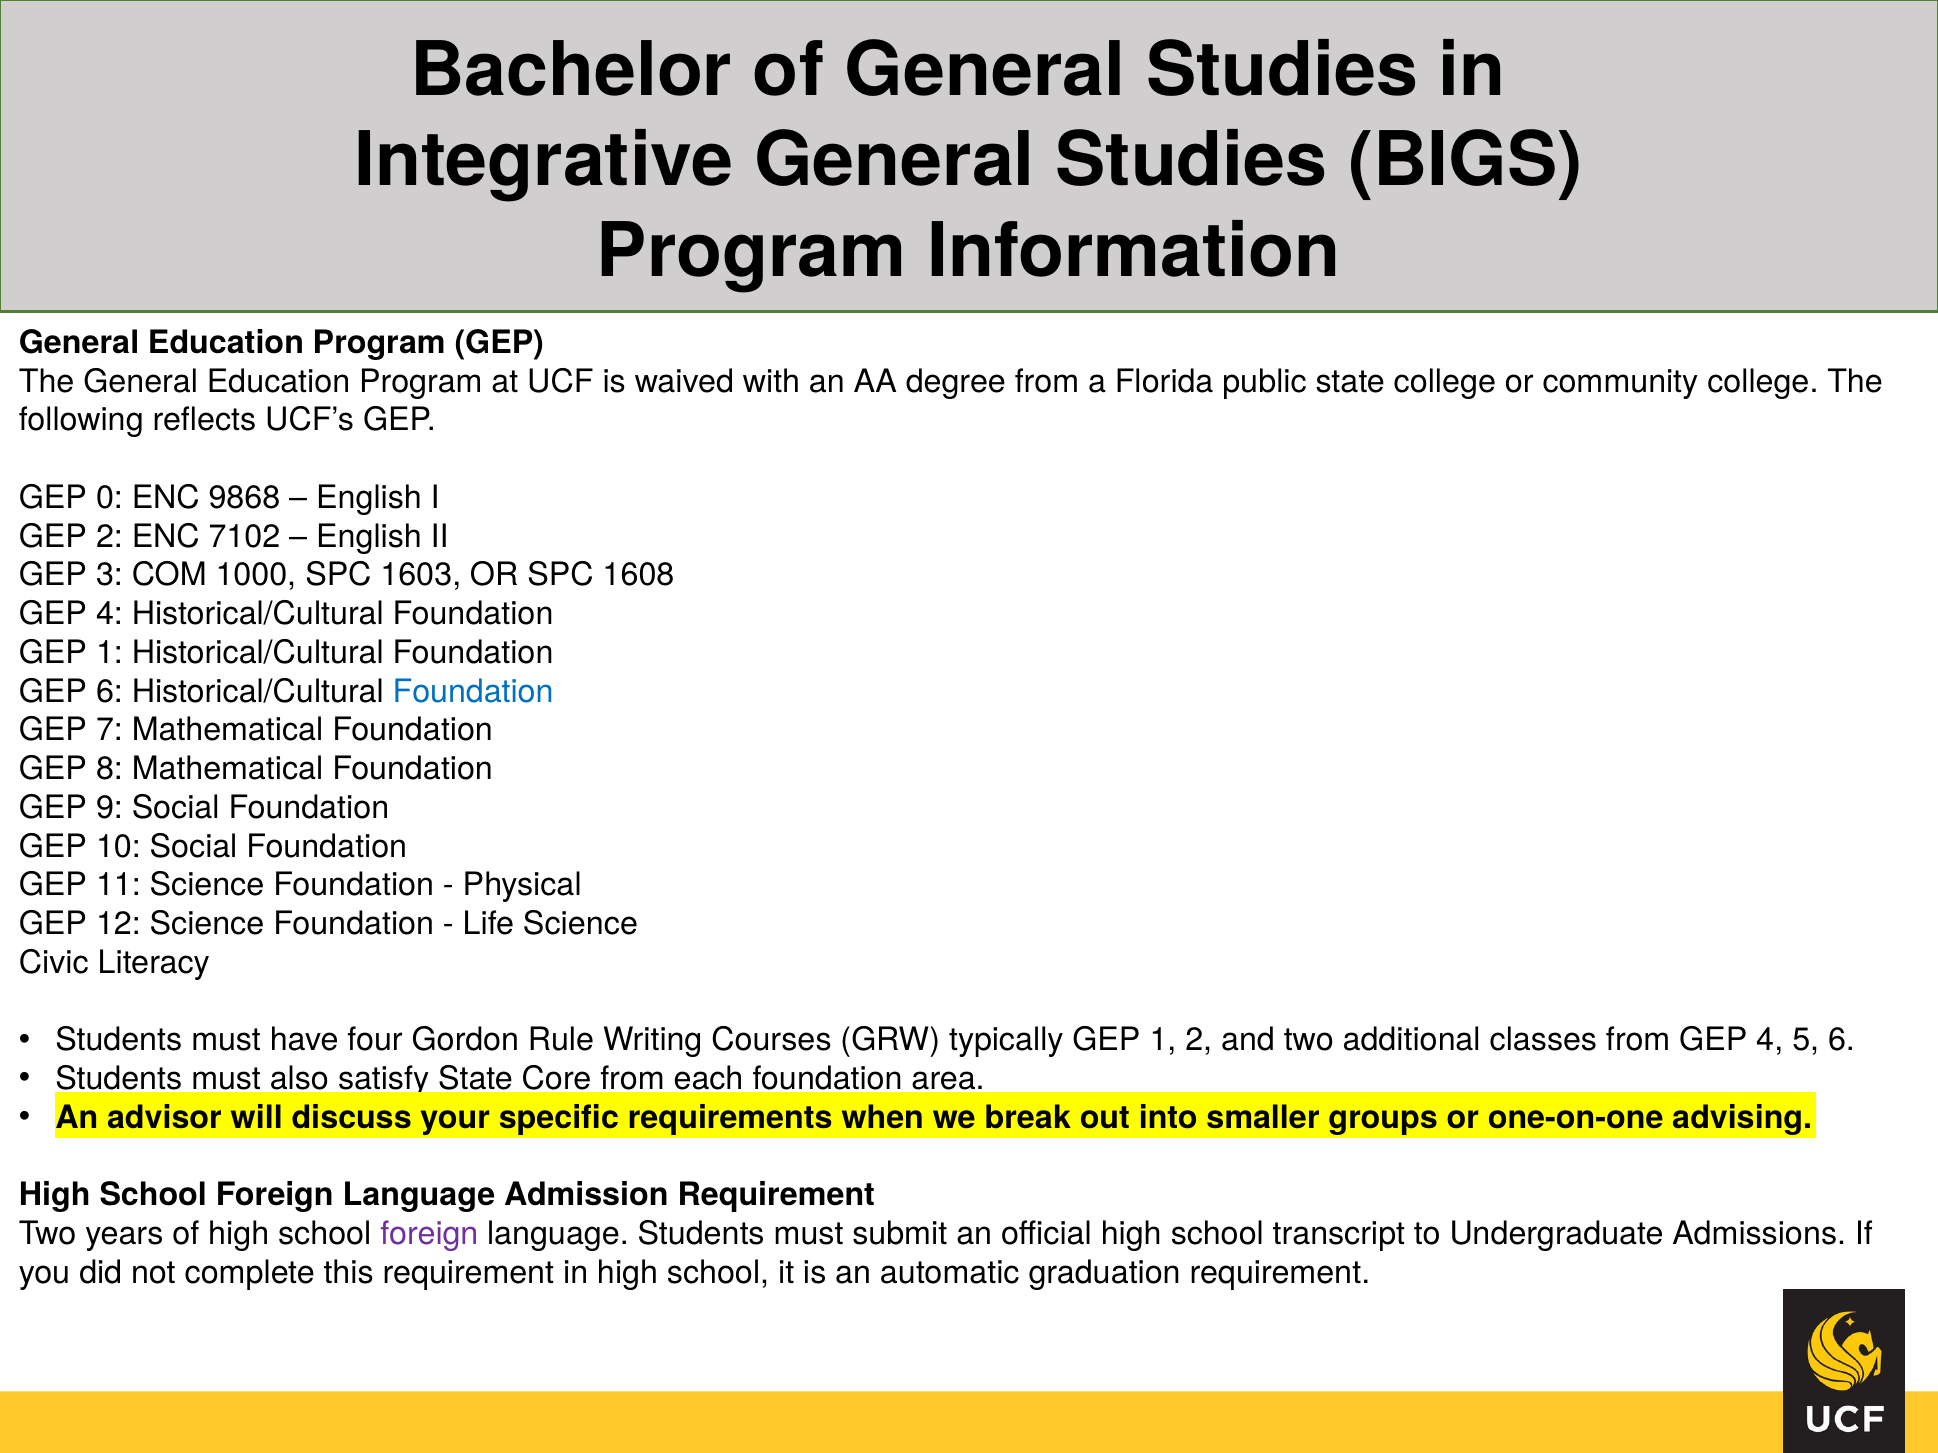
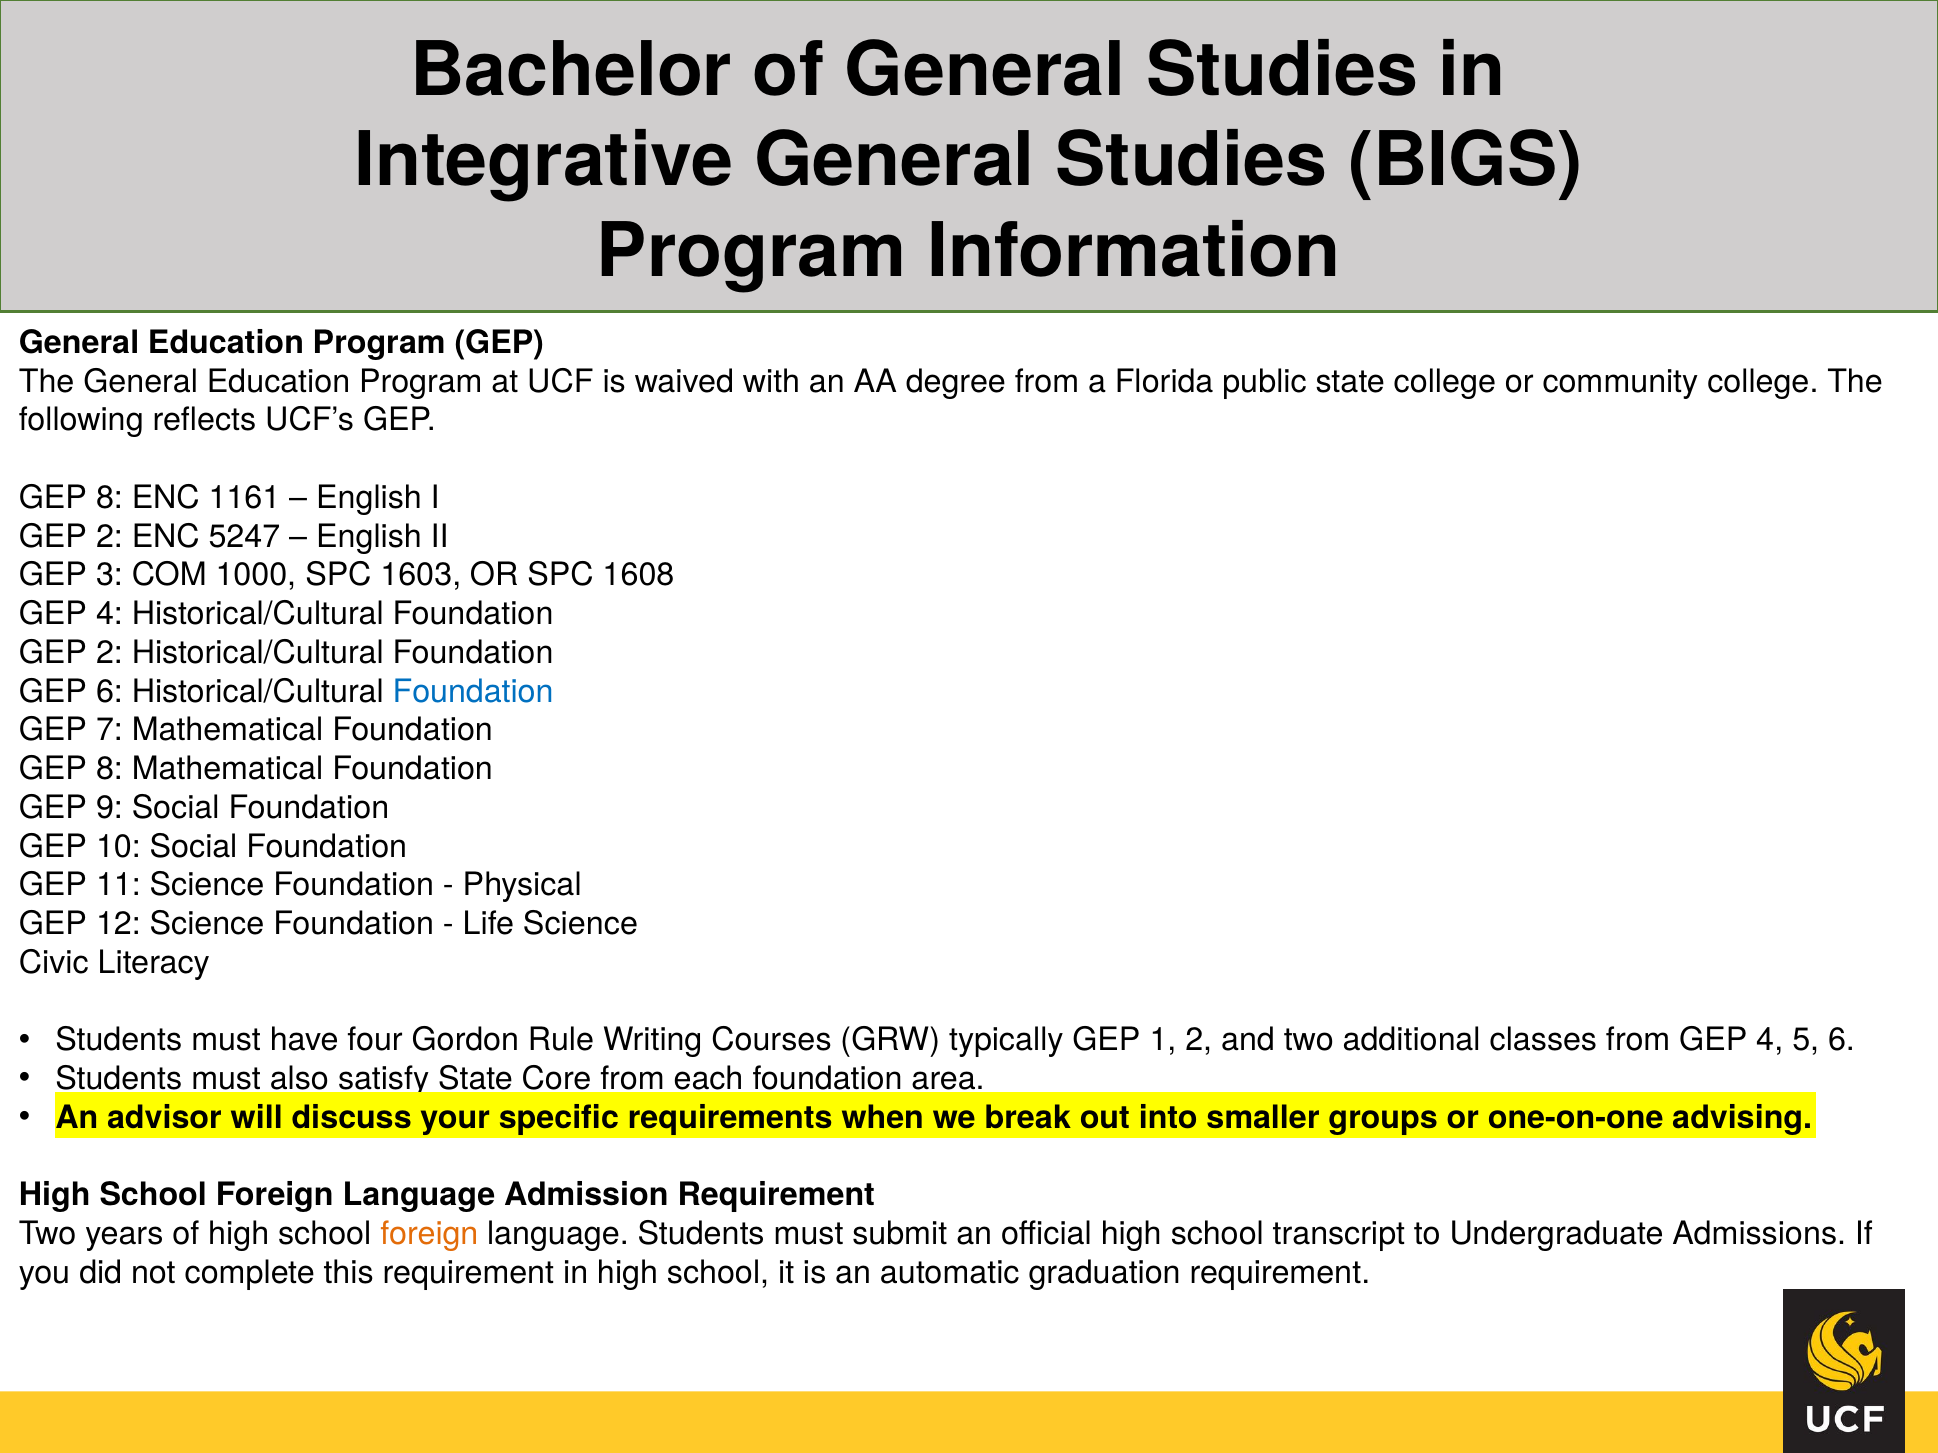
0: 0 -> 8 (109, 498)
9868: 9868 -> 1161 (244, 498)
7102: 7102 -> 5247 (244, 537)
1: 1 -> 2 (109, 653)
foreign colour: purple -> orange (429, 1234)
